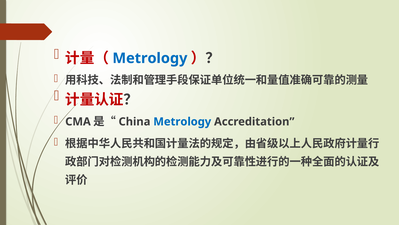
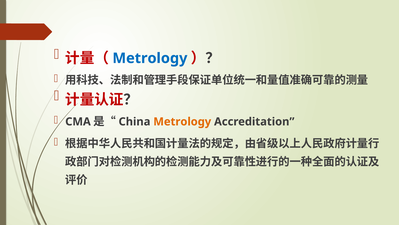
Metrology colour: blue -> orange (182, 121)
